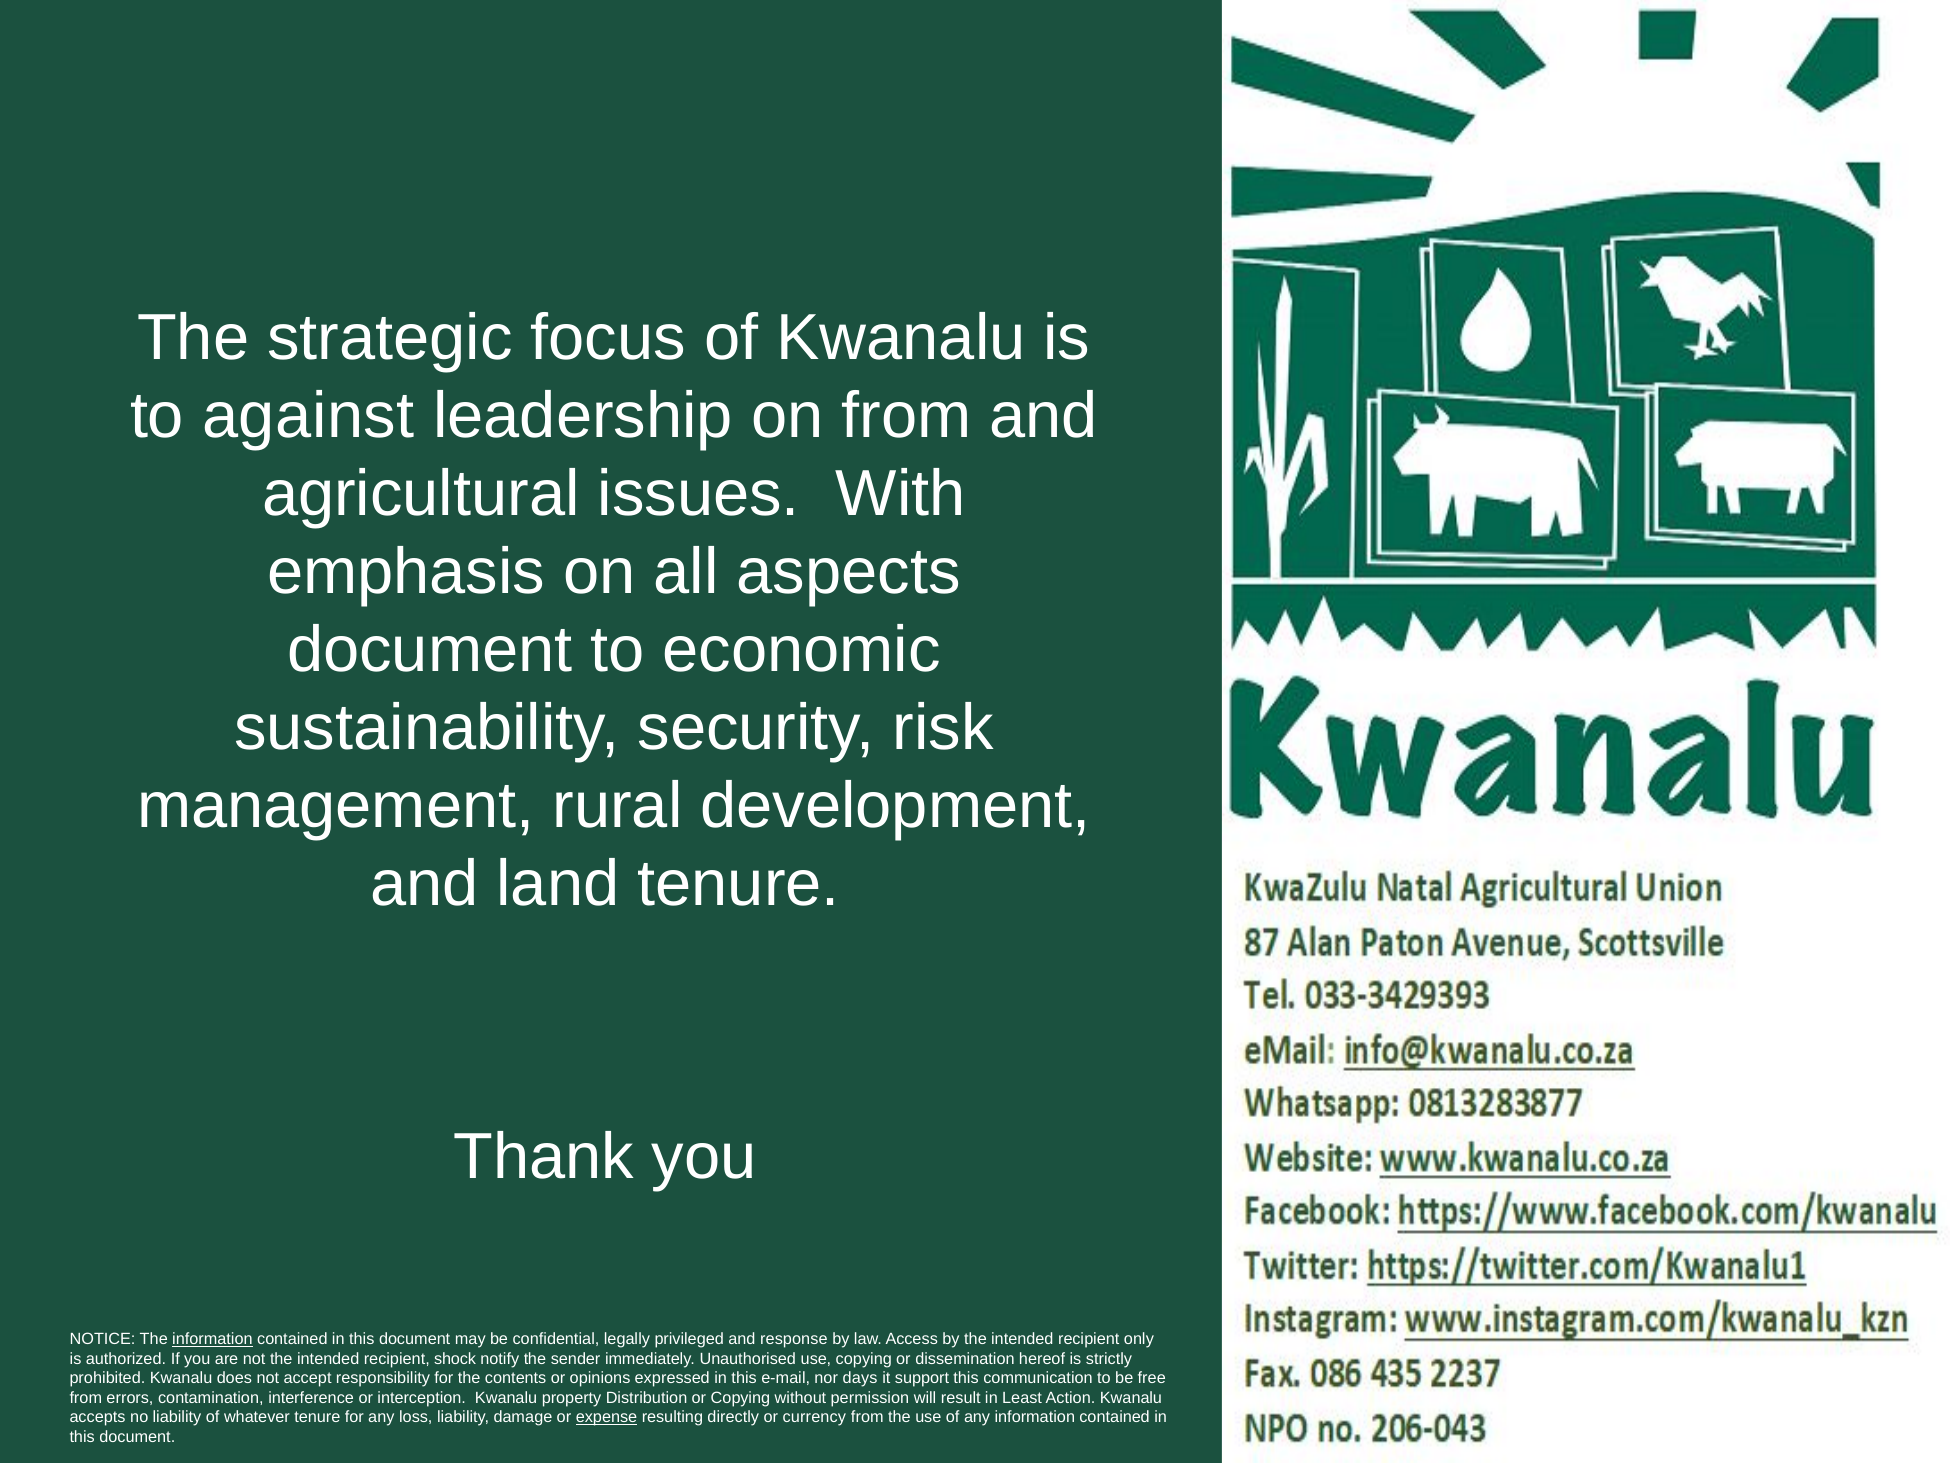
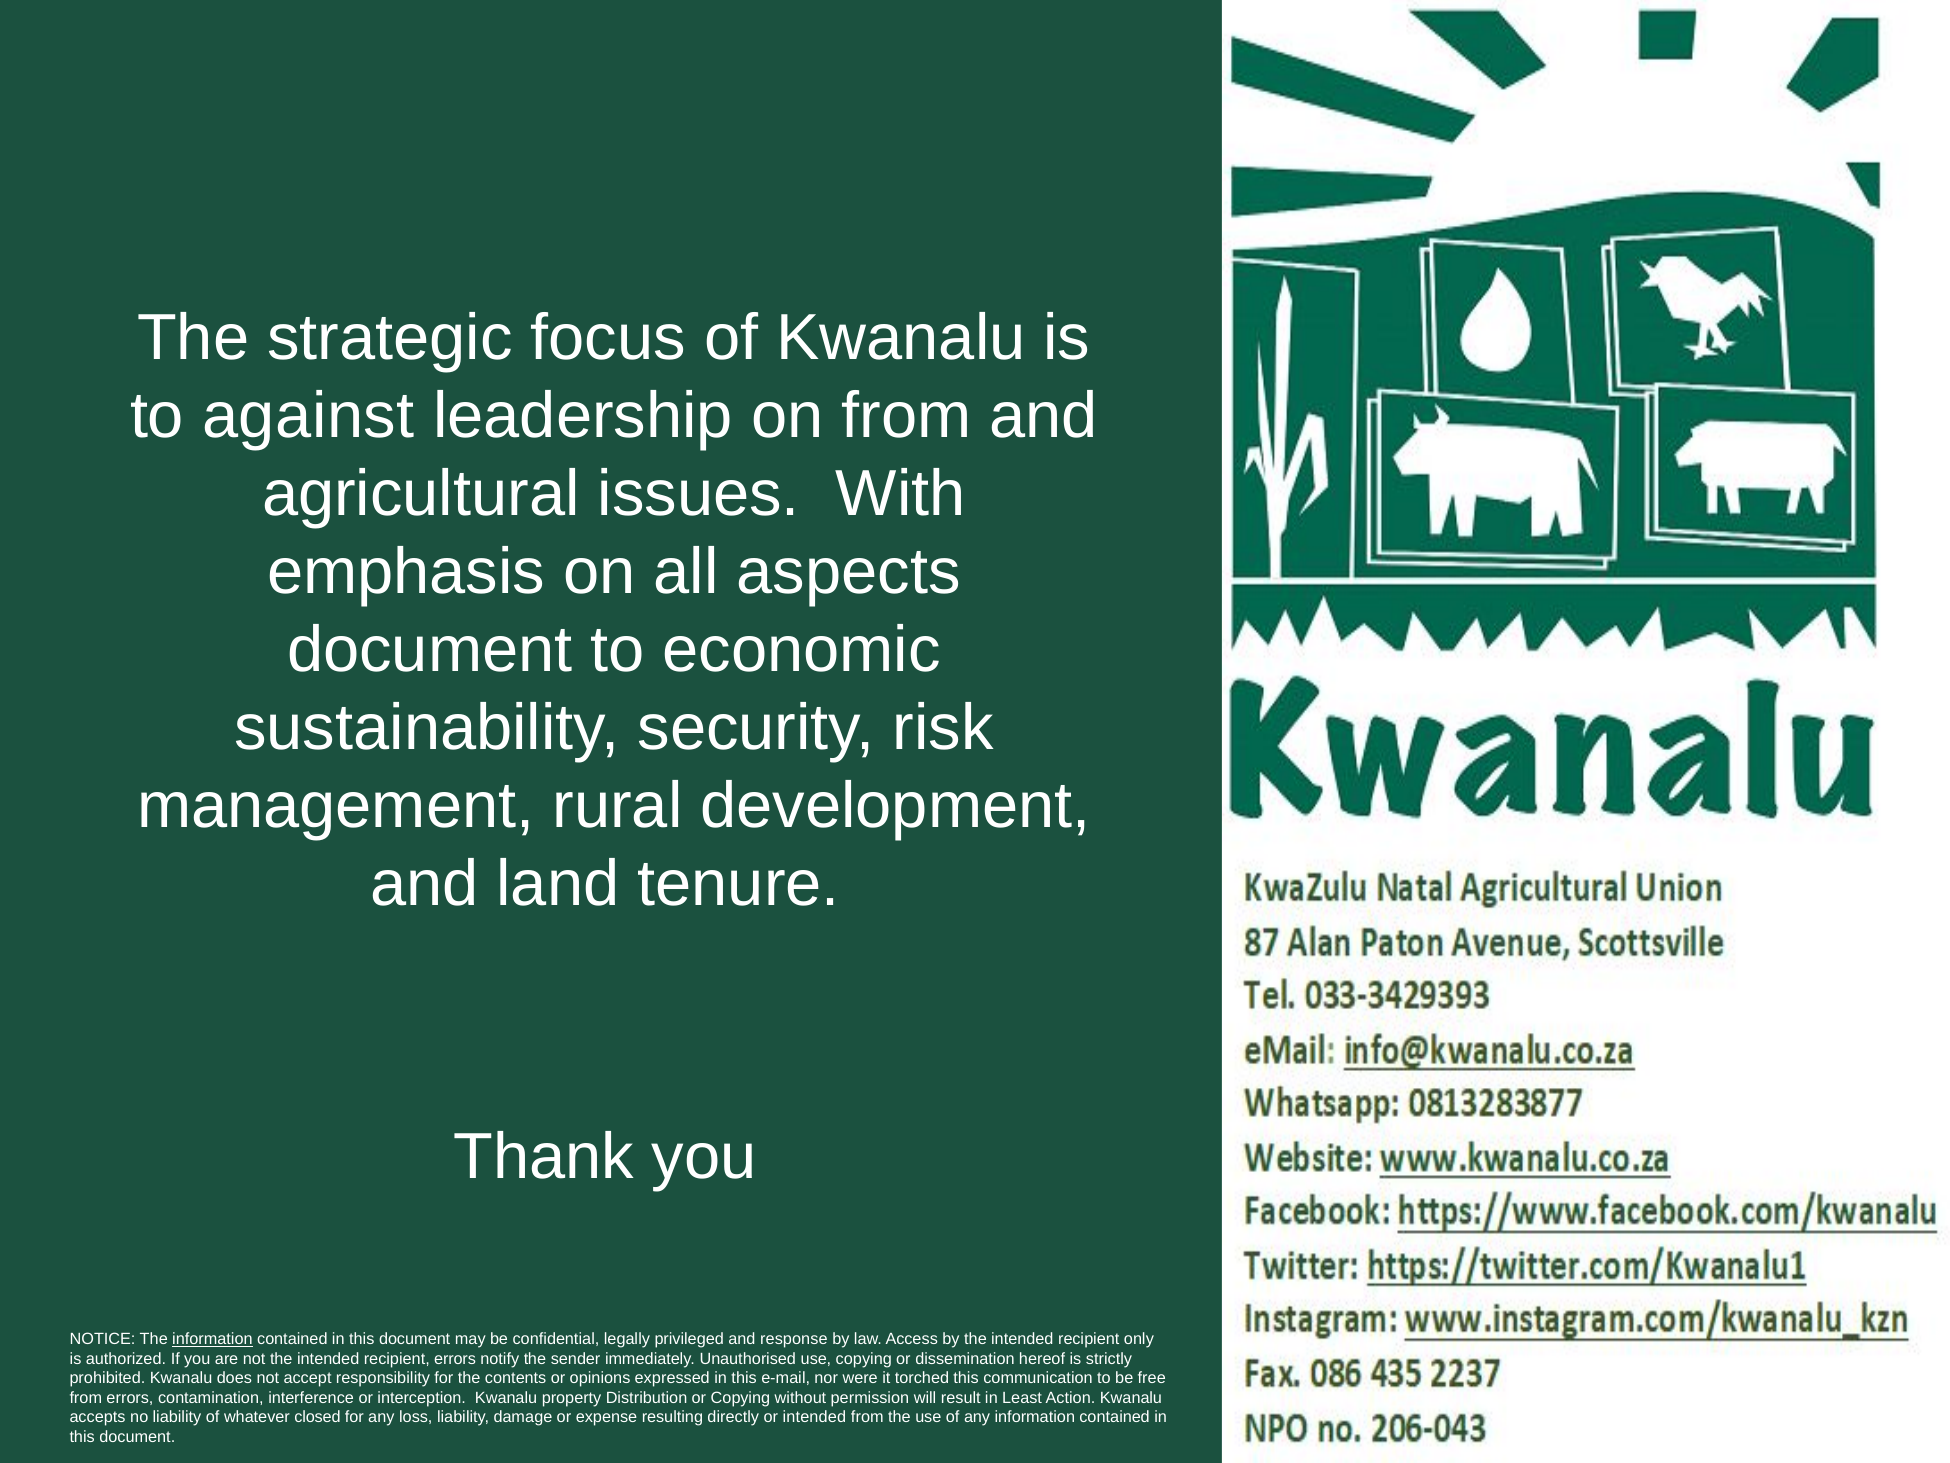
recipient shock: shock -> errors (455, 1358)
days: days -> were (860, 1378)
support: support -> torched (922, 1378)
whatever tenure: tenure -> closed (317, 1417)
expense underline: present -> none (607, 1417)
or currency: currency -> intended (814, 1417)
